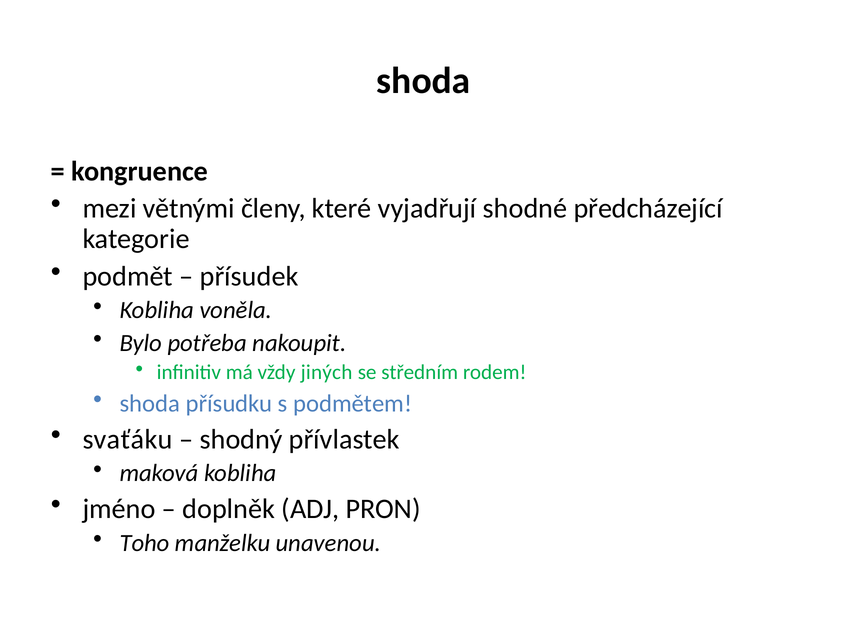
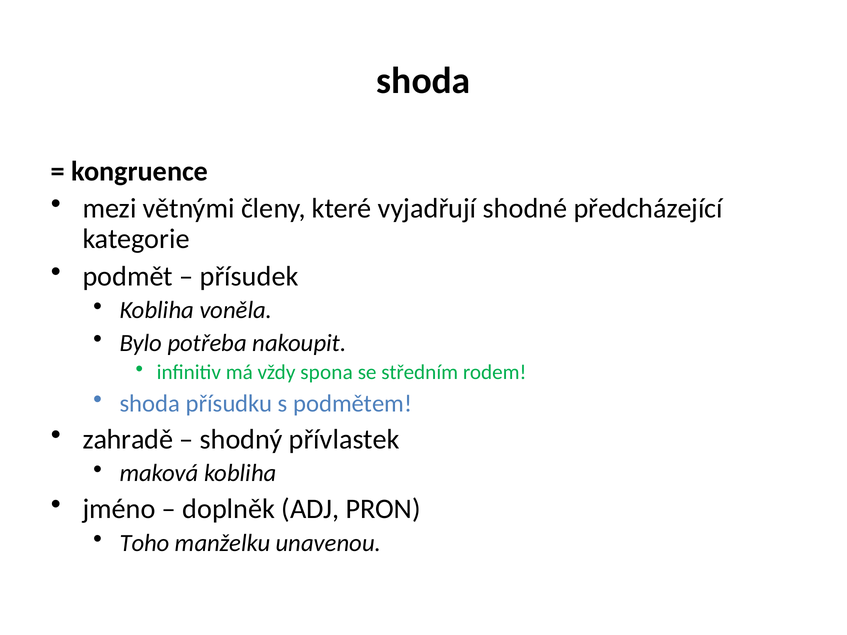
jiných: jiných -> spona (327, 372)
svaťáku: svaťáku -> zahradě (128, 439)
